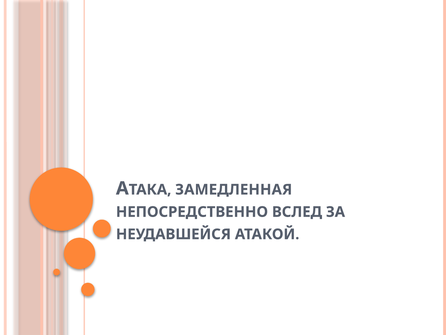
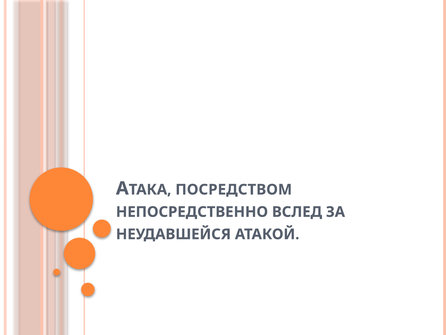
ЗАМЕДЛЕННАЯ: ЗАМЕДЛЕННАЯ -> ПОСРЕДСТВОМ (234, 189)
